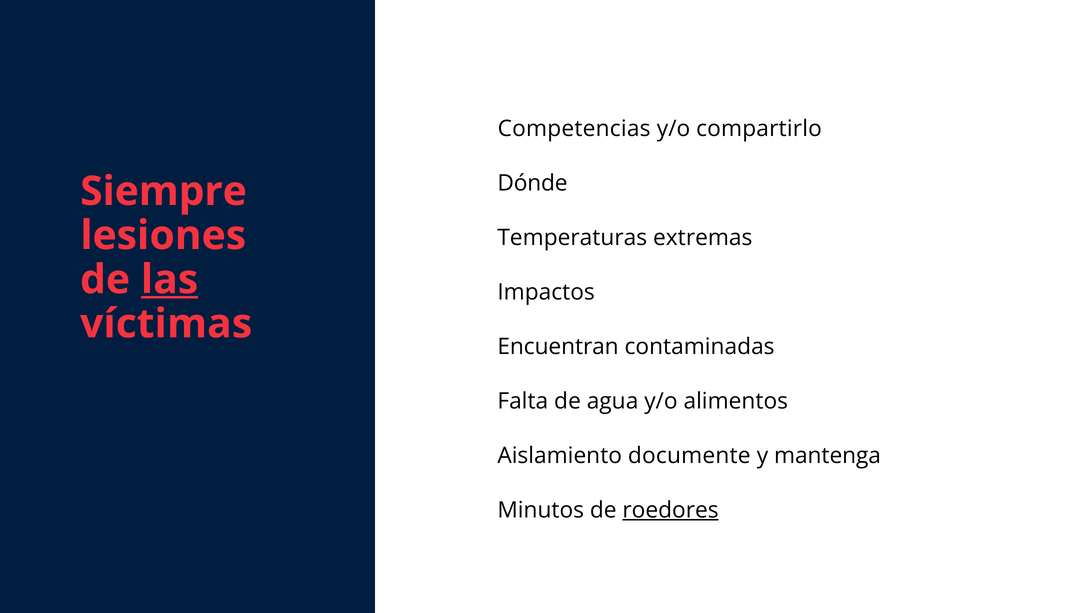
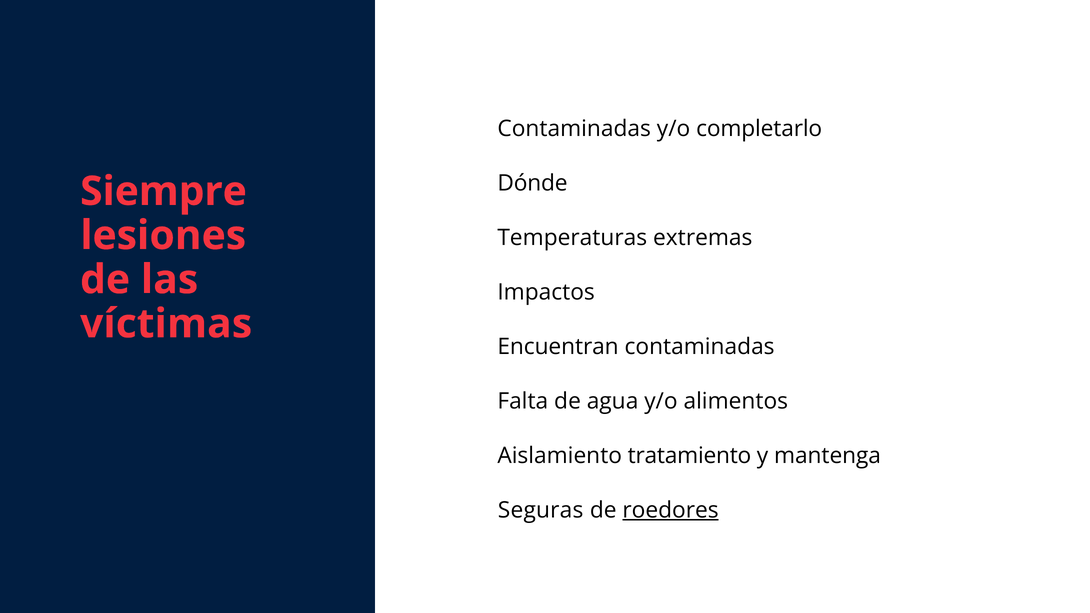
Competencias: Competencias -> Contaminadas (574, 129)
compartirlo: compartirlo -> completarlo (759, 129)
las underline: present -> none (169, 280)
documente: documente -> tratamiento (689, 456)
Minutos: Minutos -> Seguras (541, 510)
